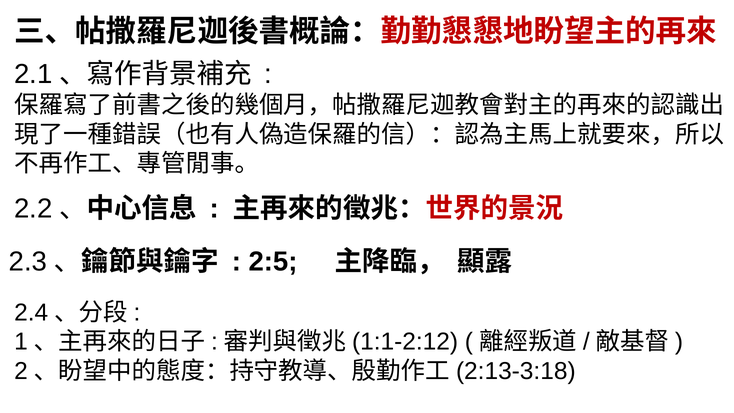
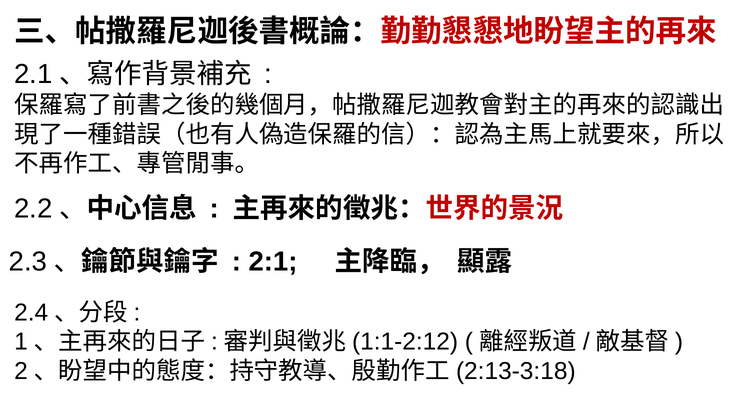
2:5: 2:5 -> 2:1 (273, 261)
